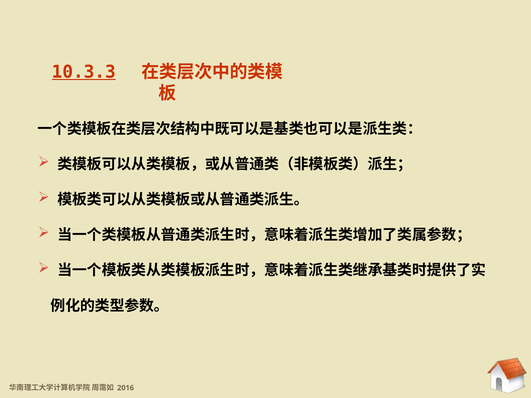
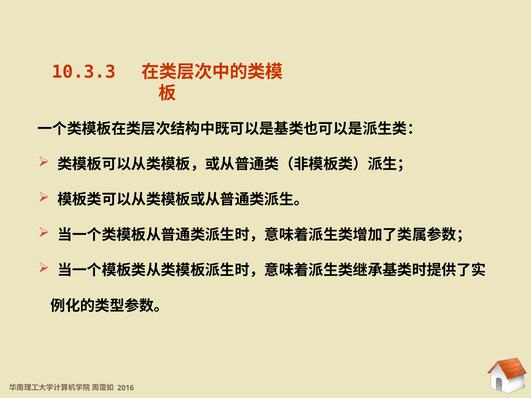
10.3.3 underline: present -> none (84, 72)
